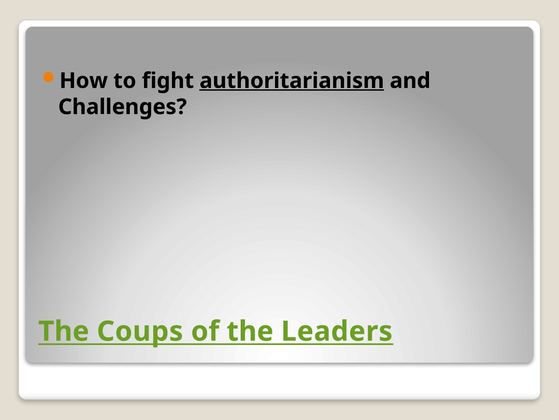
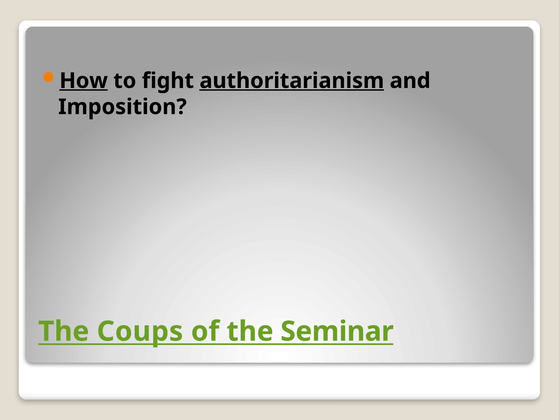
How underline: none -> present (84, 81)
Challenges: Challenges -> Imposition (122, 107)
Leaders: Leaders -> Seminar (337, 331)
